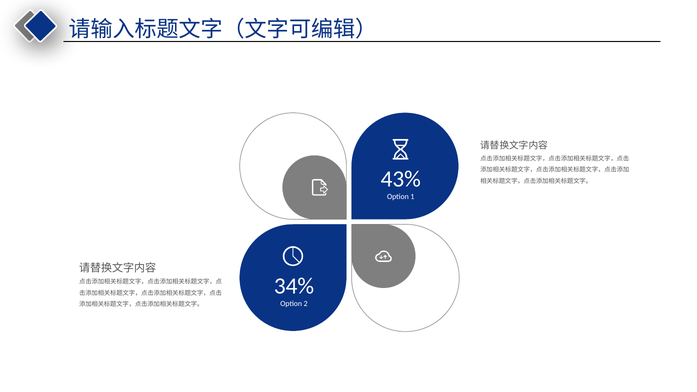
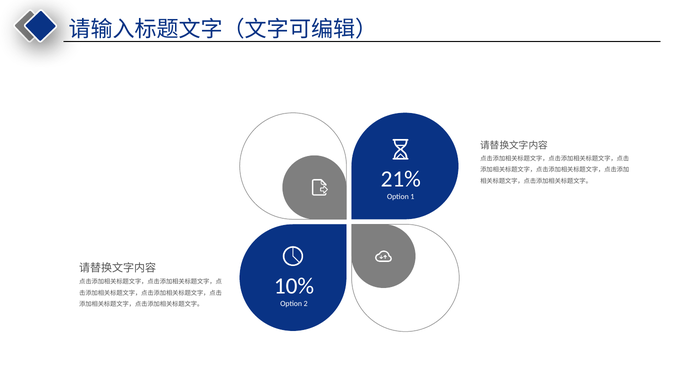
43%: 43% -> 21% (401, 179)
34%: 34% -> 10% (294, 286)
